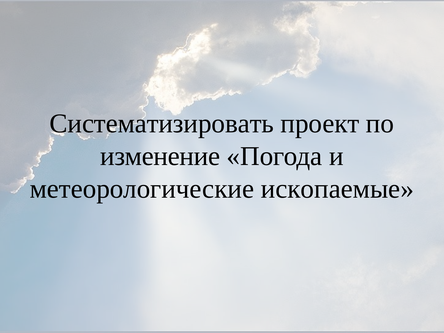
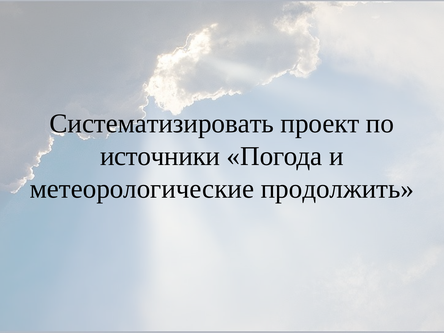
изменение: изменение -> источники (160, 156)
ископаемые: ископаемые -> продолжить (337, 189)
